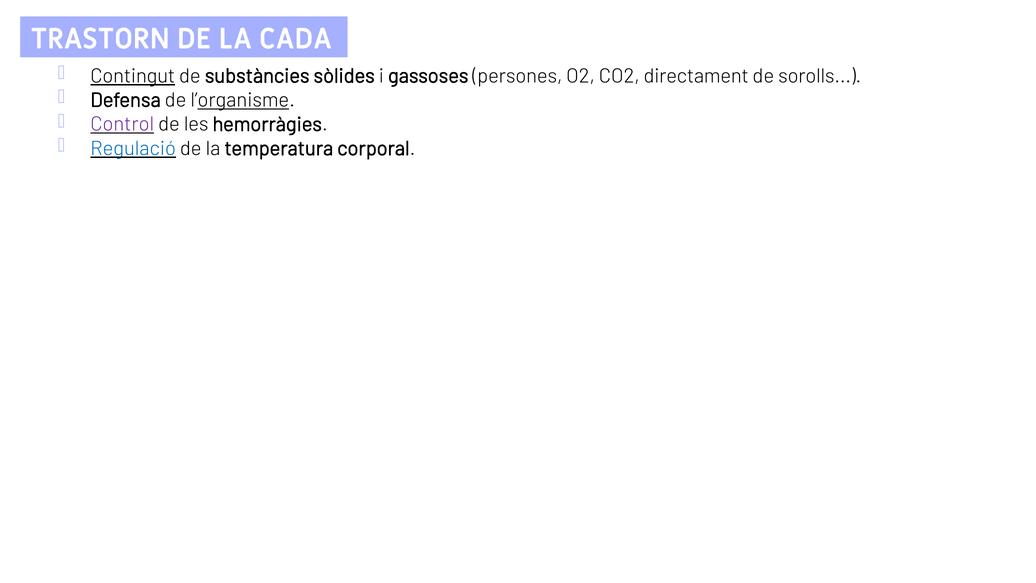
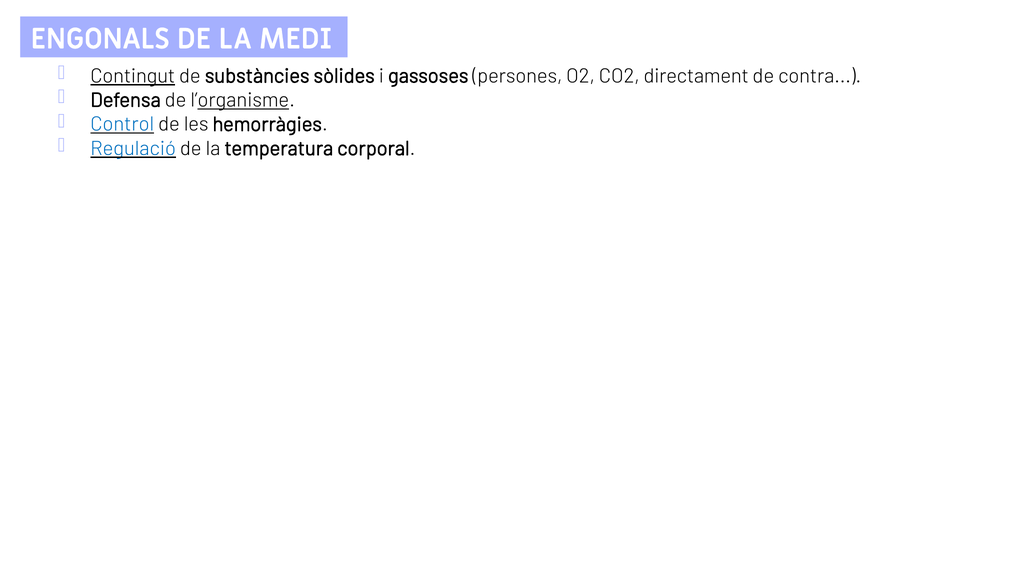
TRASTORN: TRASTORN -> ENGONALS (100, 39)
CADA: CADA -> MEDI (296, 39)
sorolls: sorolls -> contra (820, 76)
Control colour: purple -> blue (122, 124)
